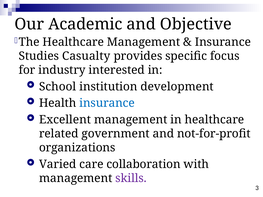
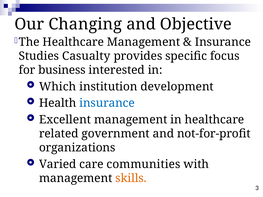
Academic: Academic -> Changing (85, 24)
industry: industry -> business (62, 70)
School: School -> Which (58, 87)
collaboration: collaboration -> communities (143, 164)
skills colour: purple -> orange (131, 179)
